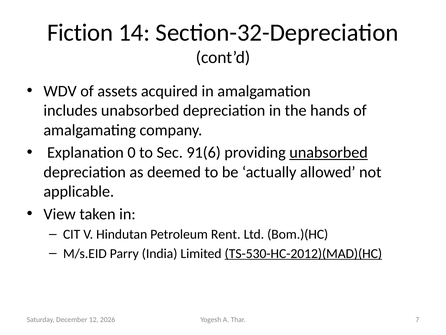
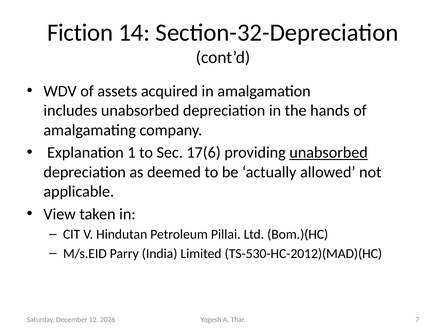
0: 0 -> 1 (132, 152)
91(6: 91(6 -> 17(6 (204, 152)
Rent: Rent -> Pillai (226, 234)
TS-530-HC-2012)(MAD)(HC underline: present -> none (303, 253)
